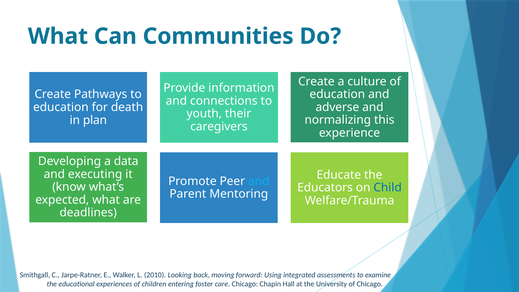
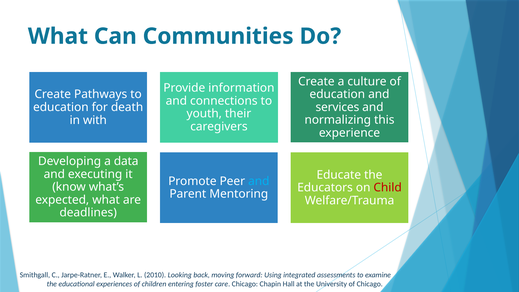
adverse: adverse -> services (337, 107)
plan: plan -> with (95, 120)
Child colour: blue -> red (388, 188)
